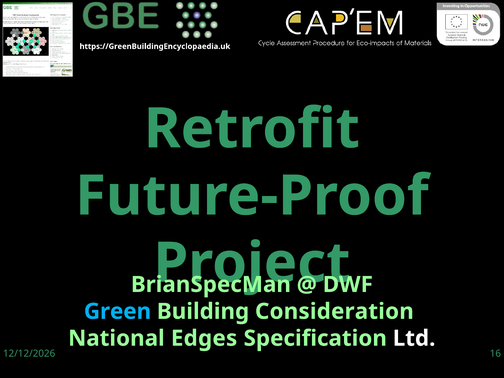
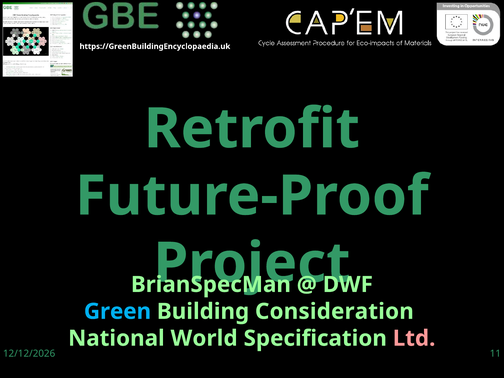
Edges: Edges -> World (204, 338)
Ltd colour: white -> pink (414, 338)
16: 16 -> 11 (495, 353)
